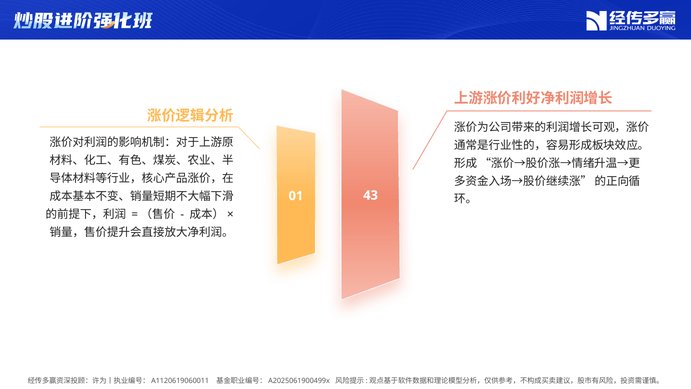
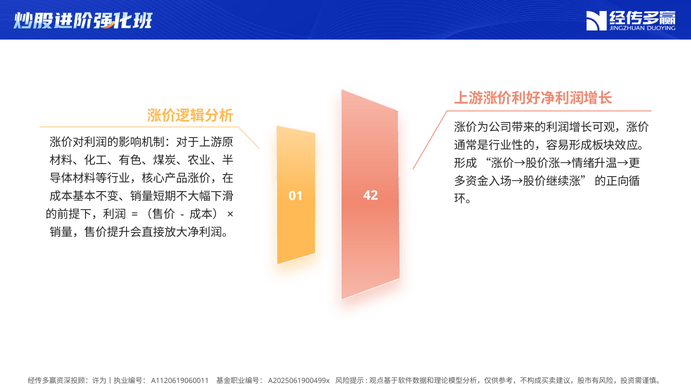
43: 43 -> 42 (371, 195)
